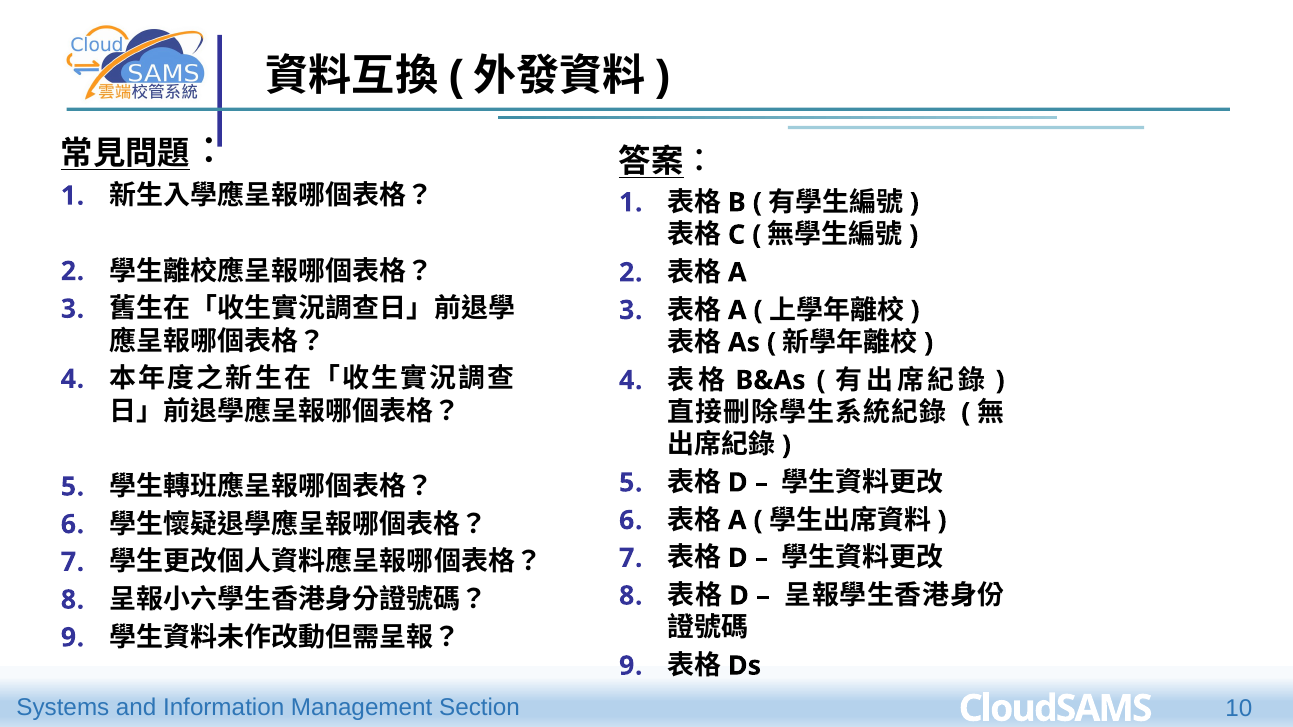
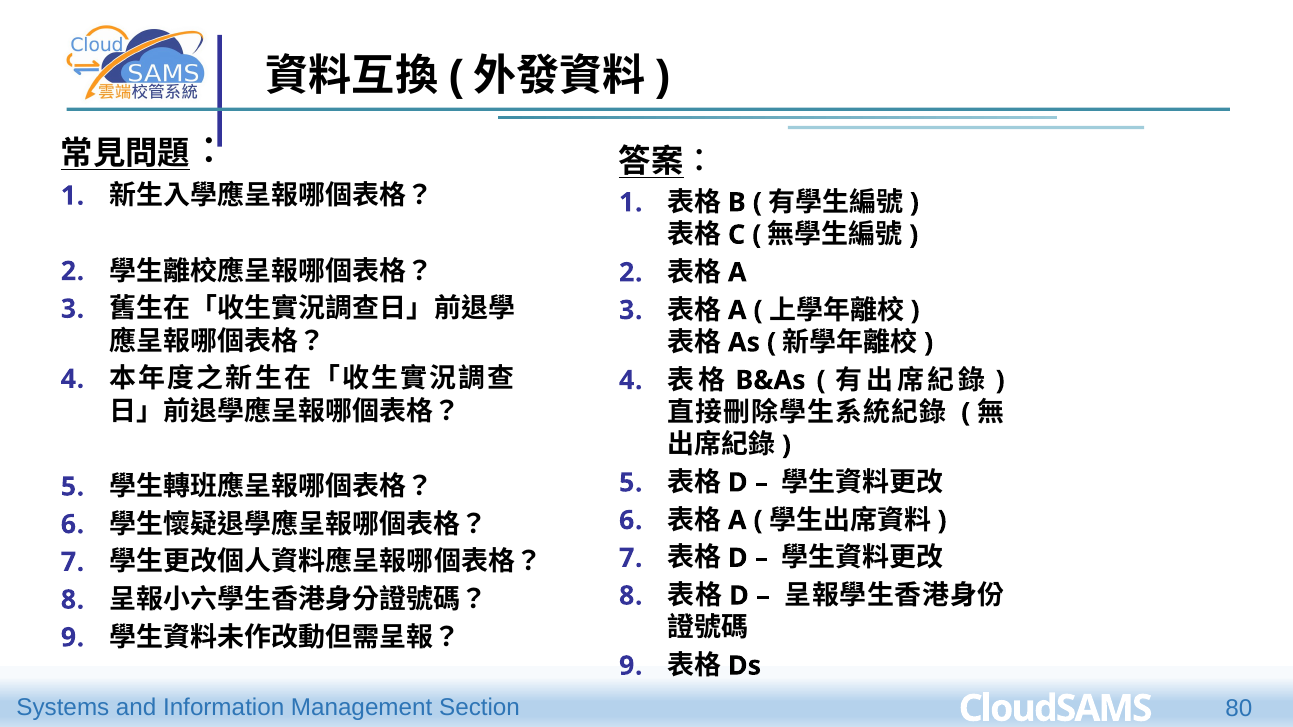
10: 10 -> 80 (1239, 708)
